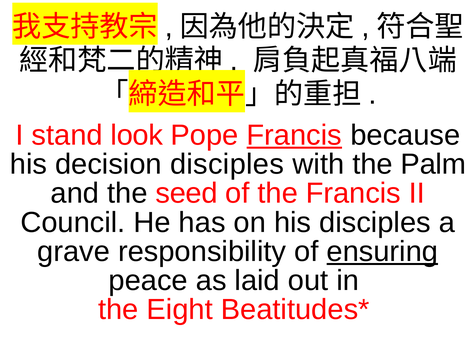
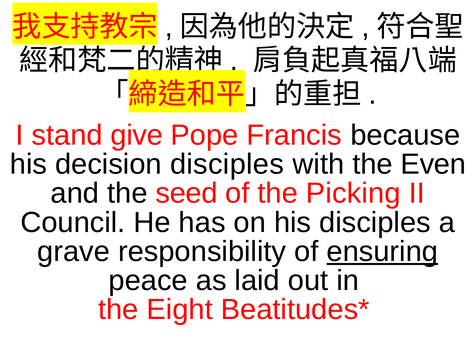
look: look -> give (137, 135)
Francis underline: present -> none (294, 135)
Palm: Palm -> Even (433, 164)
the Francis: Francis -> Picking (353, 193)
